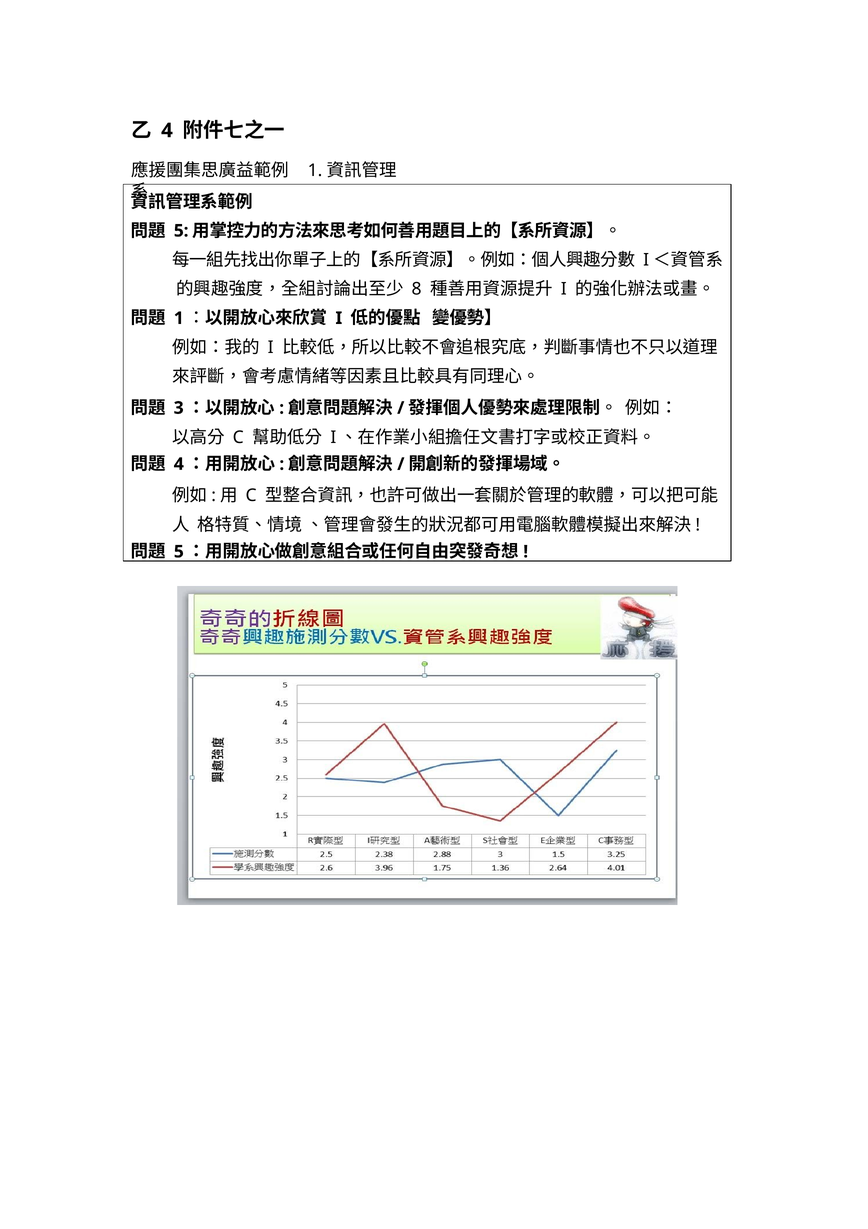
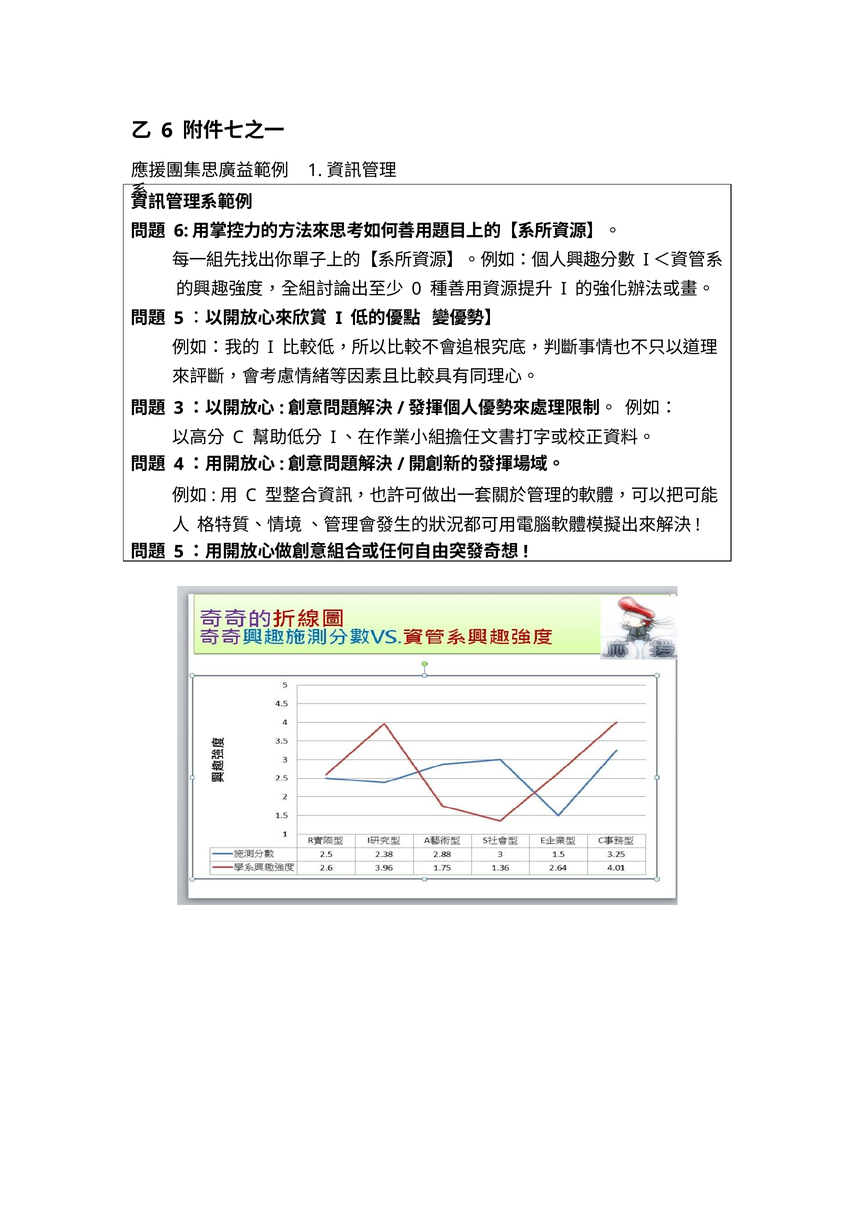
4: 4 -> 6 (167, 131)
5: 5 -> 6 (181, 231)
8: 8 -> 0 (417, 289)
1: 1 -> 5 (179, 318)
